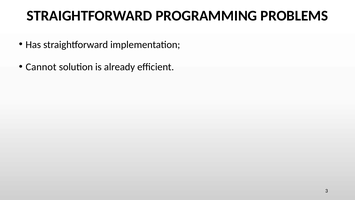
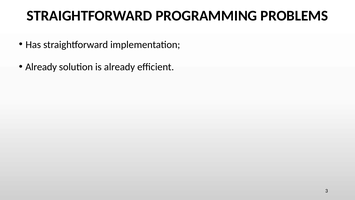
Cannot: Cannot -> Already (41, 67)
